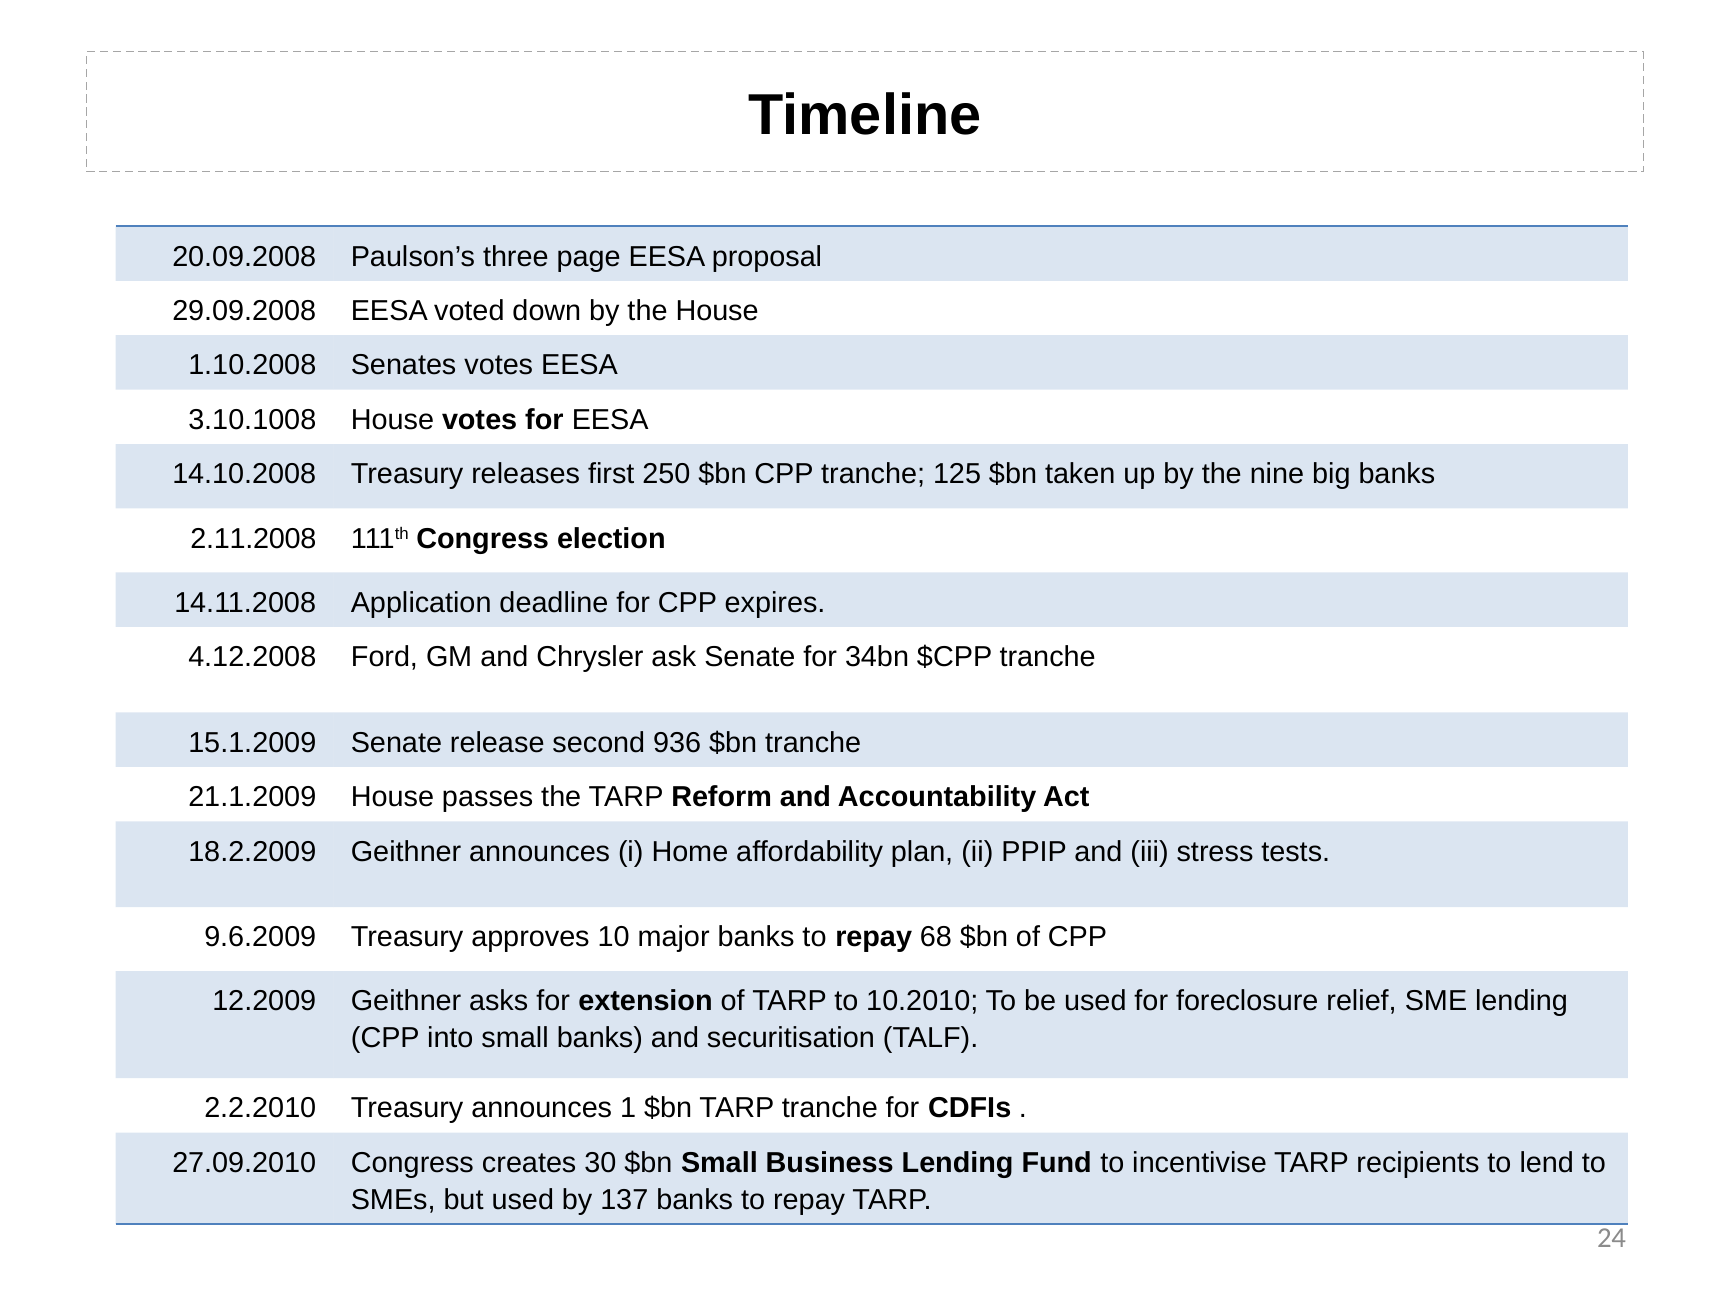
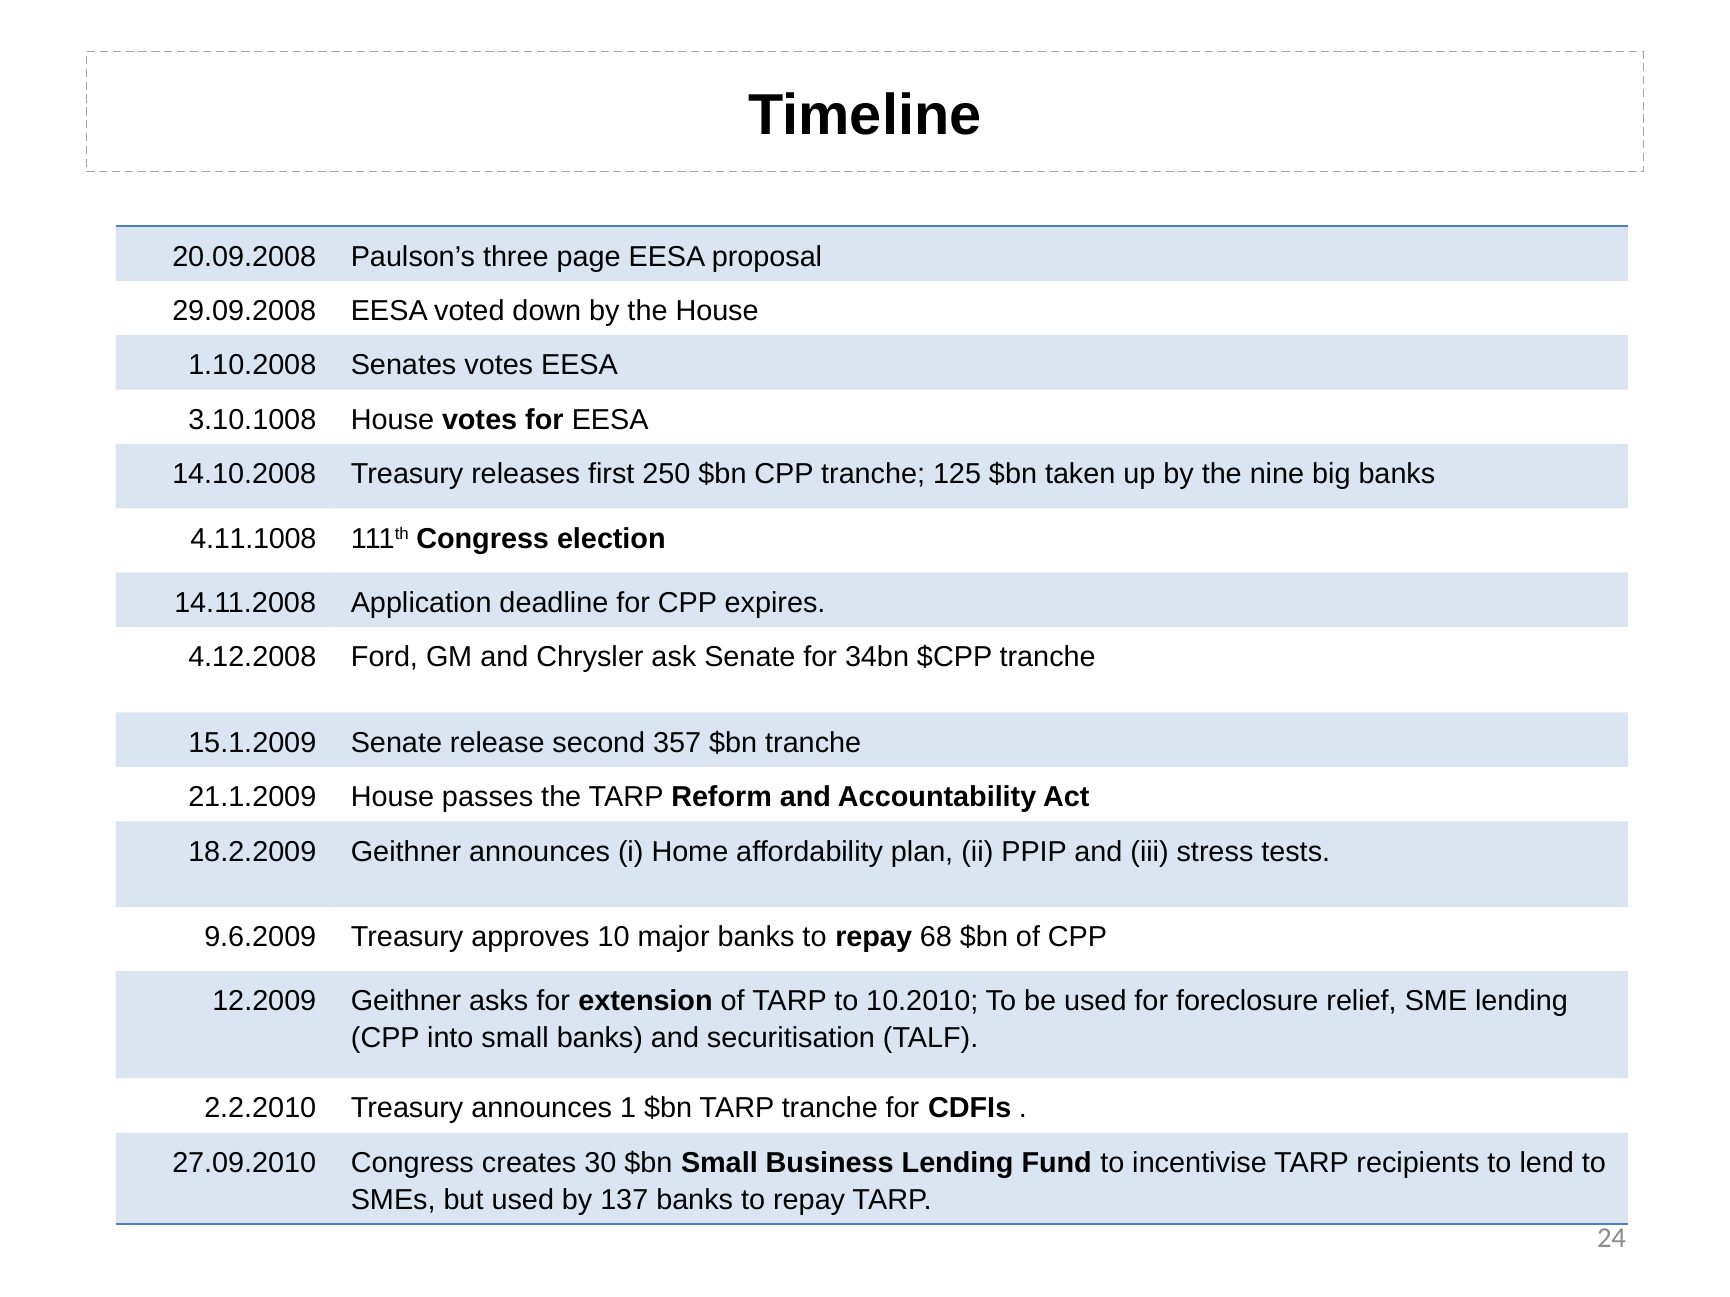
2.11.2008: 2.11.2008 -> 4.11.1008 (253, 539)
936: 936 -> 357 (677, 743)
